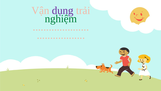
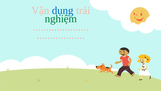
dụng colour: purple -> blue (63, 10)
